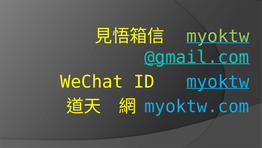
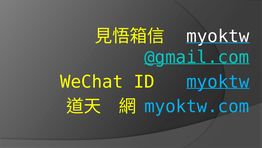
myoktw colour: light green -> white (218, 36)
